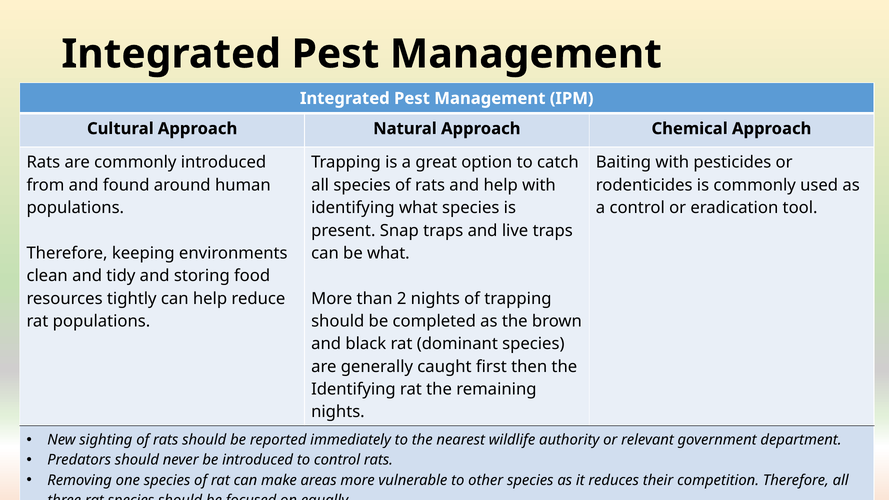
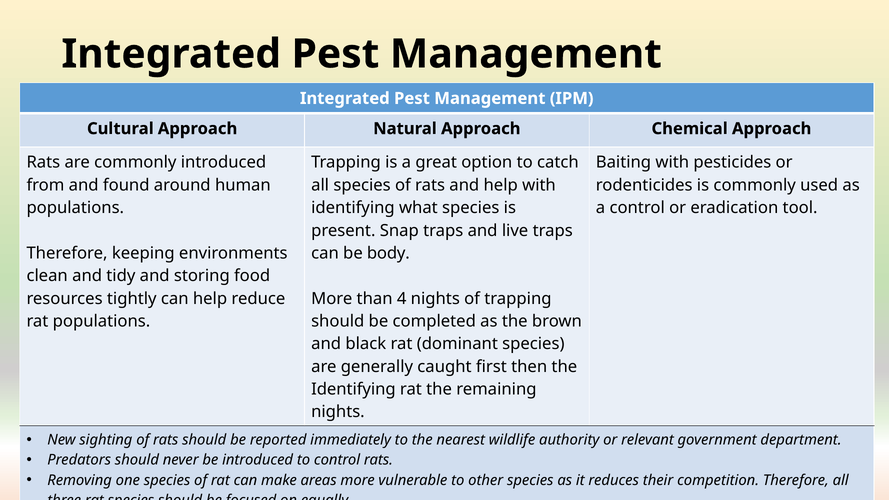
be what: what -> body (388, 253)
2: 2 -> 4 (402, 299)
